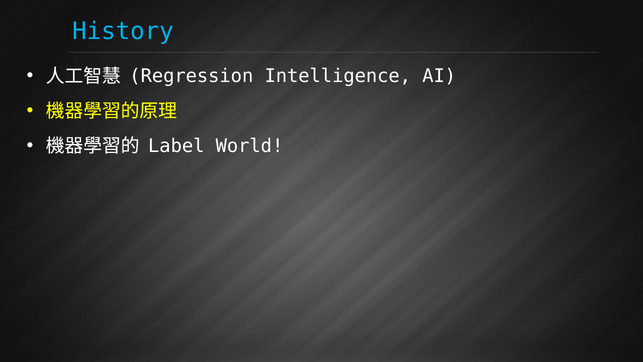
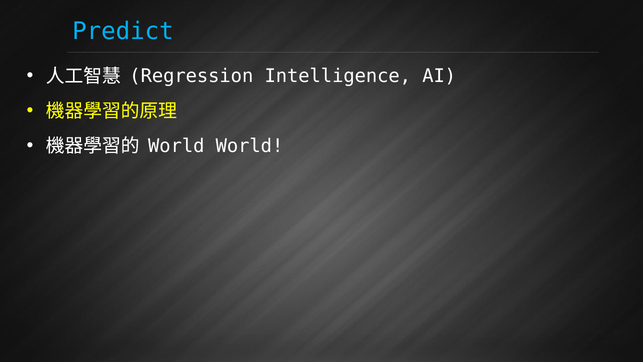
History: History -> Predict (123, 31)
Label: Label -> World (176, 146)
